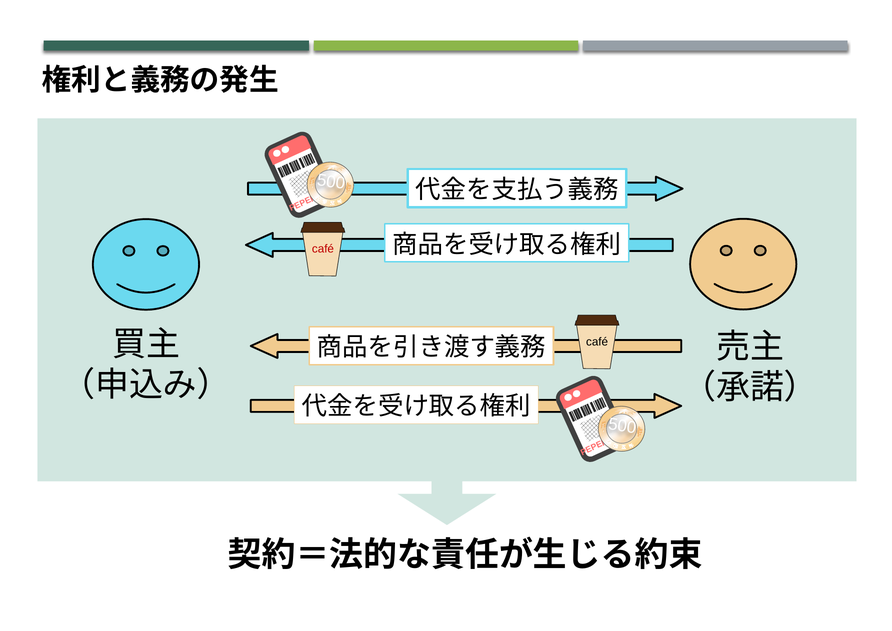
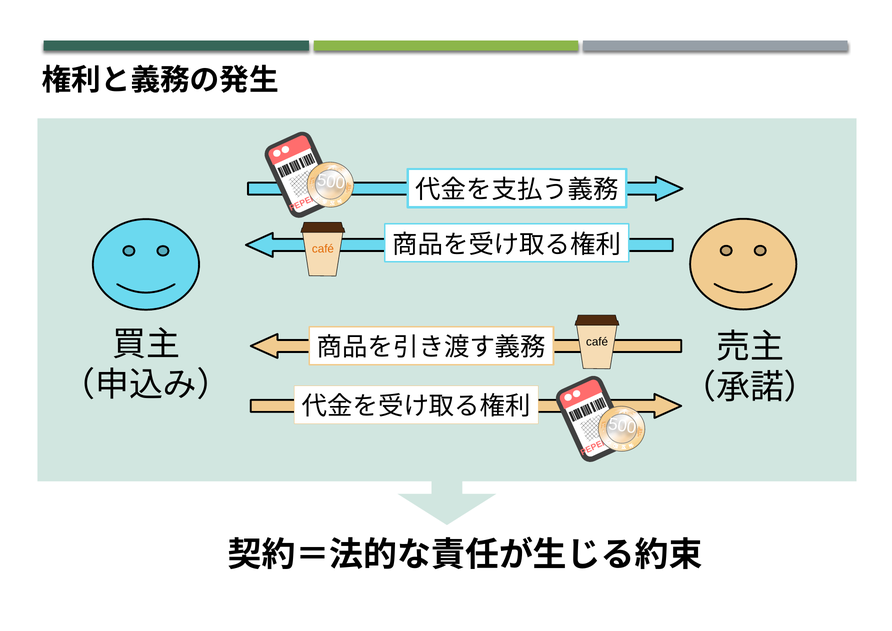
café colour: red -> orange (323, 249)
